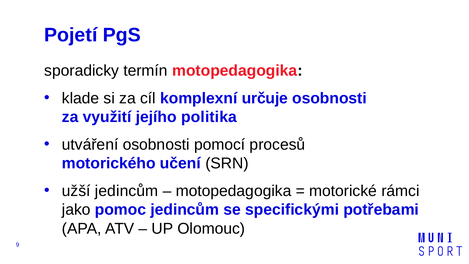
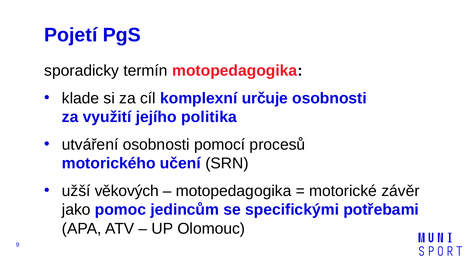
užší jedincům: jedincům -> věkových (127, 191)
rámci: rámci -> závěr (400, 191)
